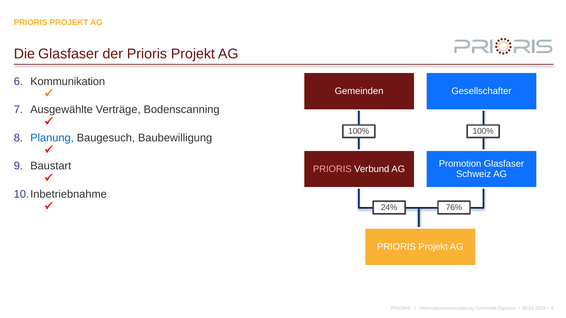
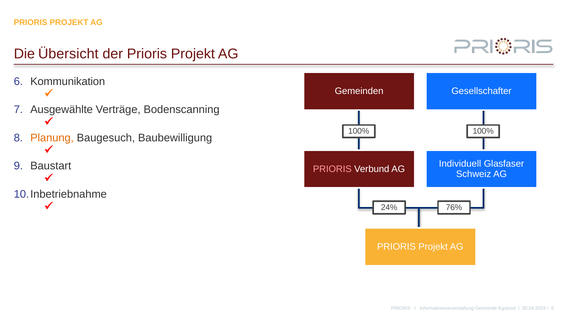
Die Glasfaser: Glasfaser -> Übersicht (68, 54)
Planung colour: blue -> orange (52, 138)
Promotion: Promotion -> Individuell (460, 164)
